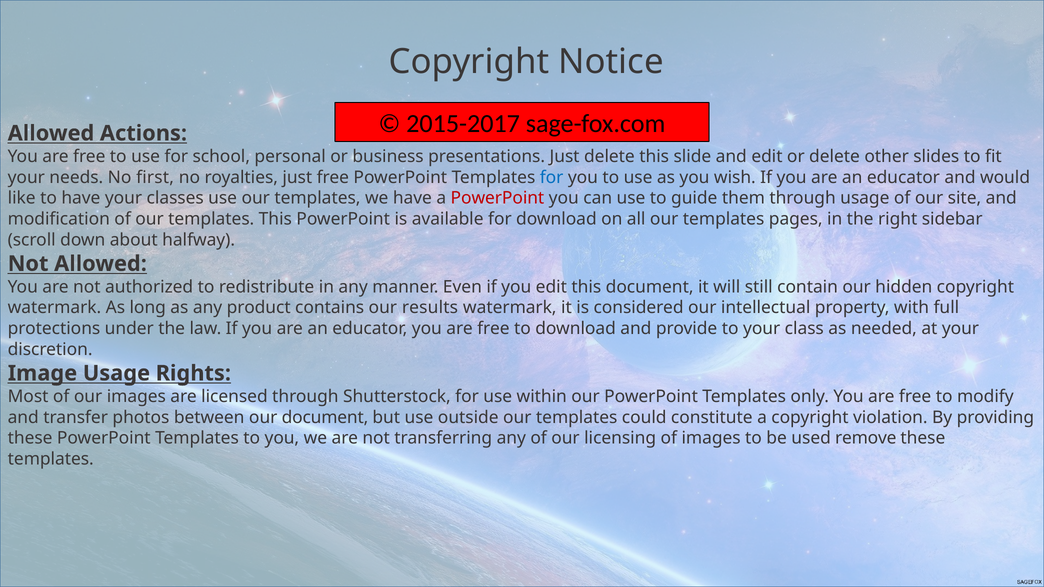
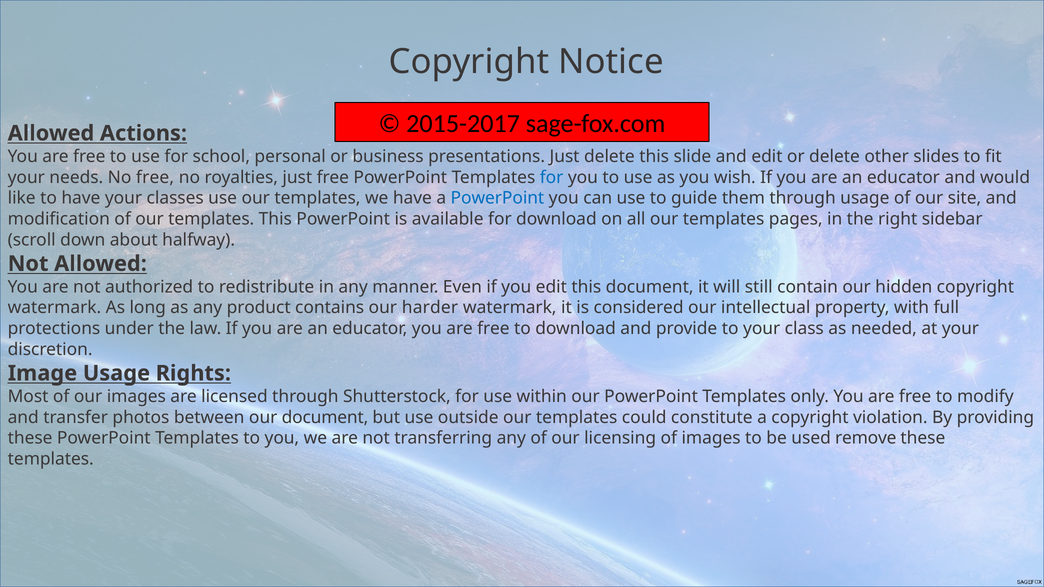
No first: first -> free (155, 177)
PowerPoint colour: red -> blue (497, 198)
results: results -> harder (430, 308)
